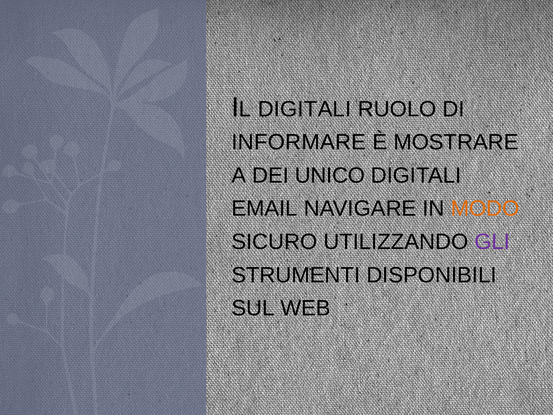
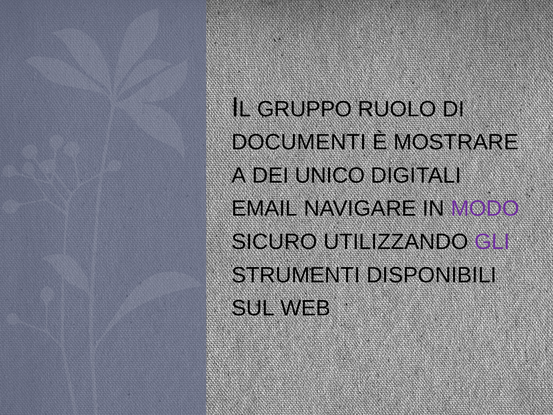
DIGITALI: DIGITALI -> GRUPPO (305, 109)
INFORMARE: INFORMARE -> DOCUMENTI (299, 142)
MODO colour: orange -> purple (485, 209)
